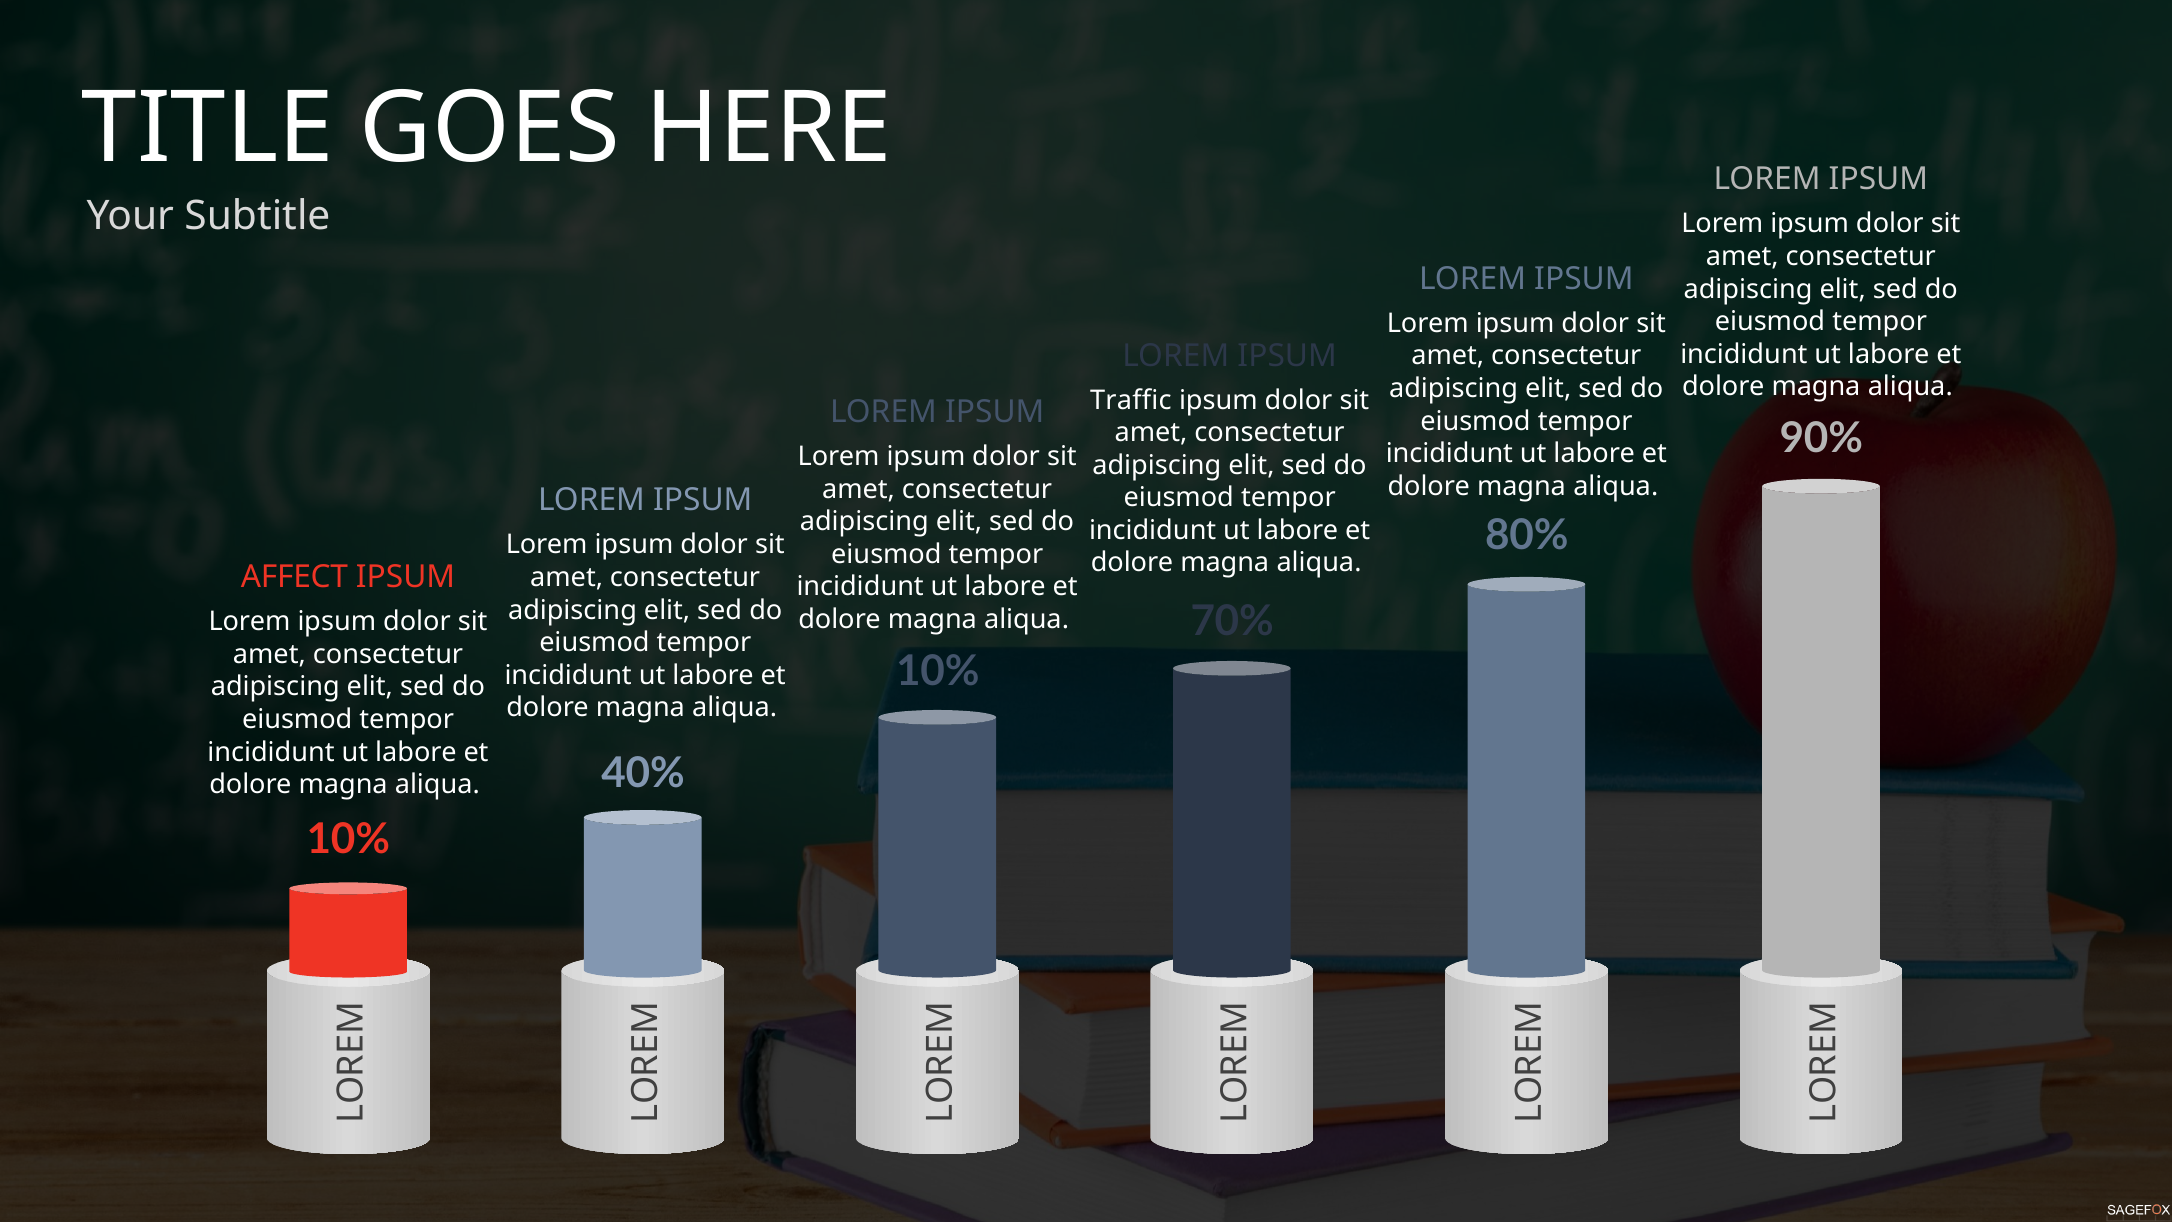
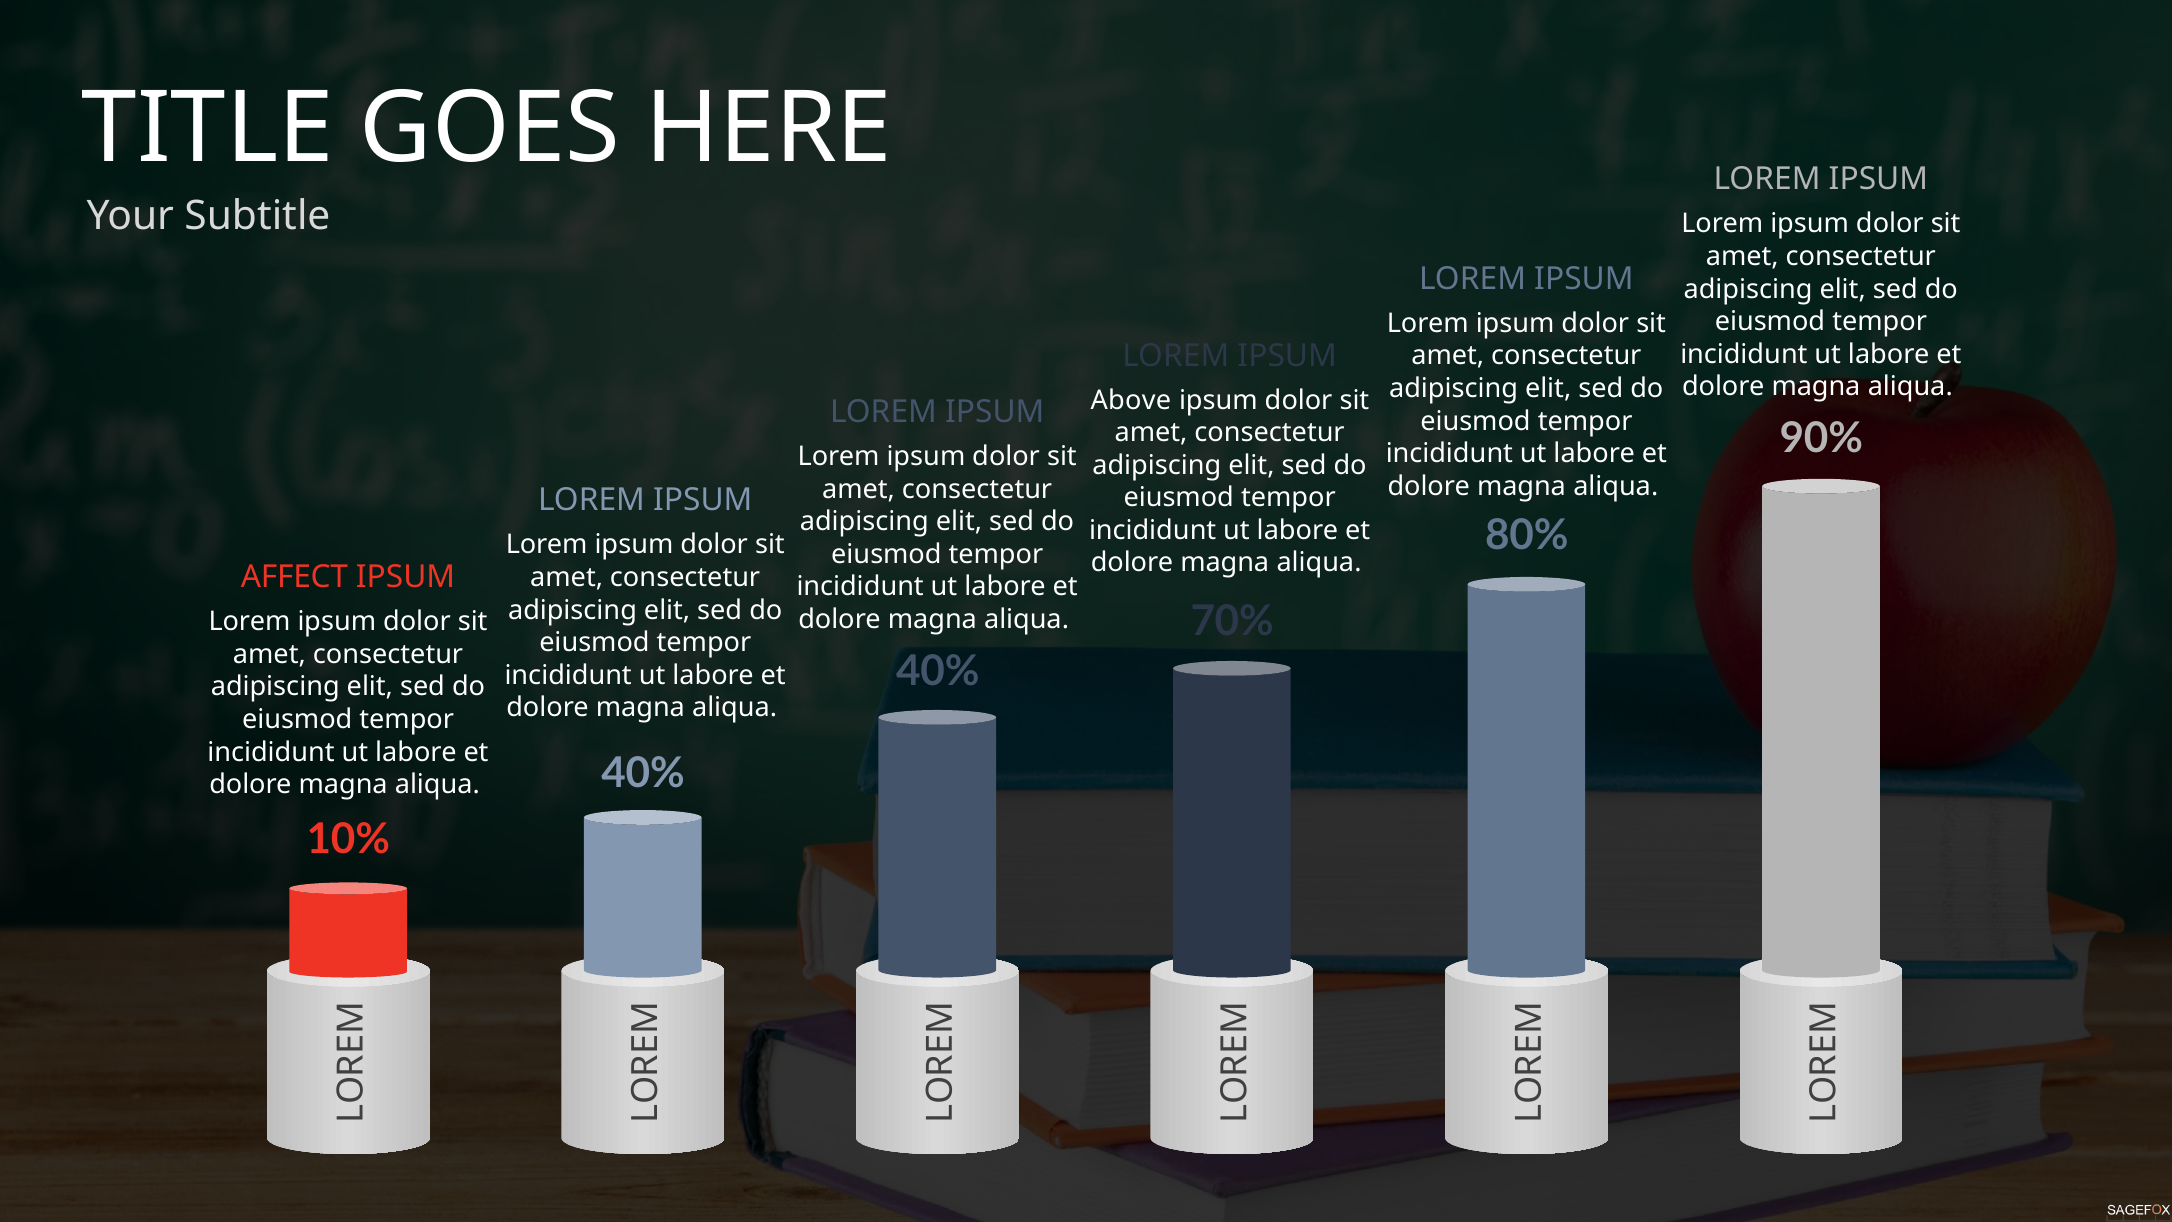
Traffic: Traffic -> Above (1131, 400)
10%: 10% -> 40% (938, 672)
